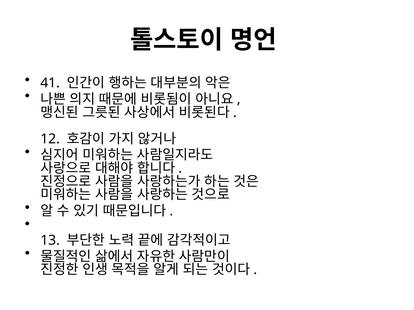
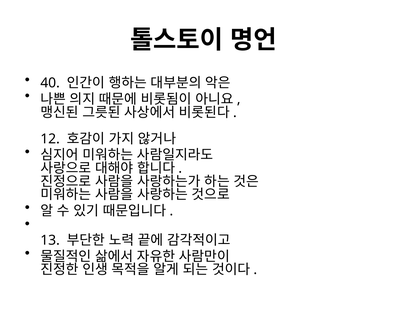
41: 41 -> 40 (50, 83)
